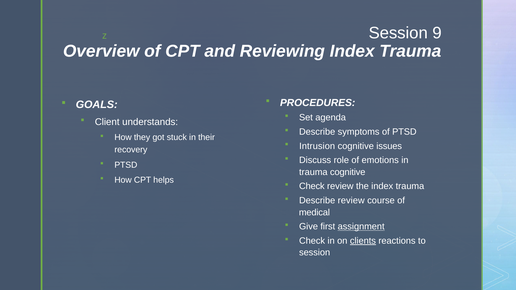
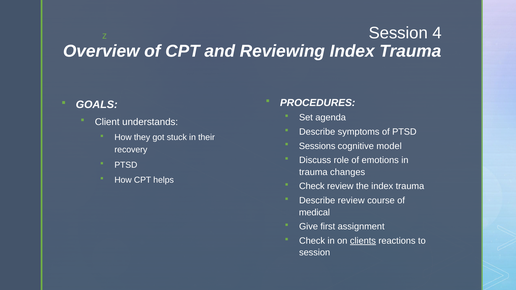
9: 9 -> 4 (437, 33)
Intrusion: Intrusion -> Sessions (317, 146)
issues: issues -> model (389, 146)
trauma cognitive: cognitive -> changes (348, 172)
assignment underline: present -> none (361, 227)
